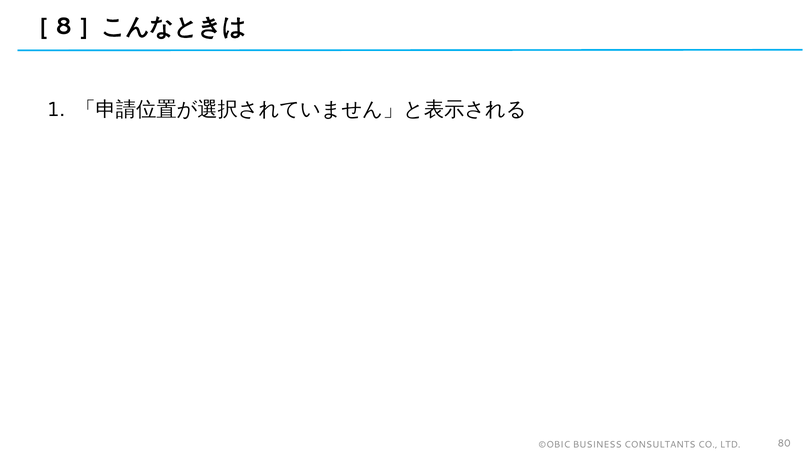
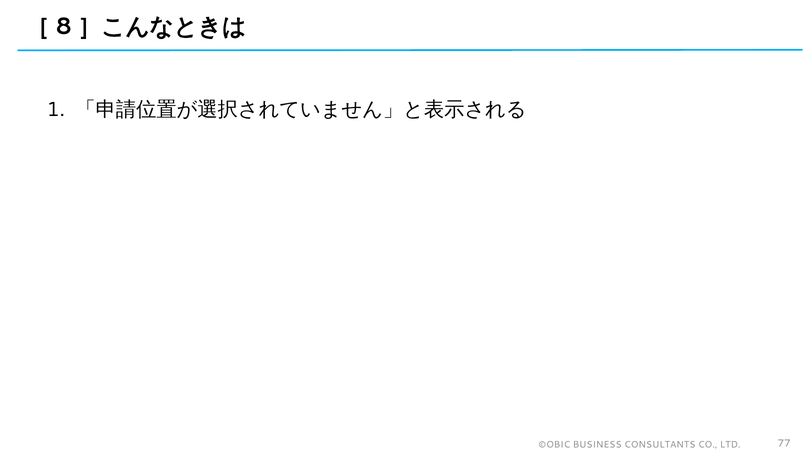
80: 80 -> 77 (784, 443)
